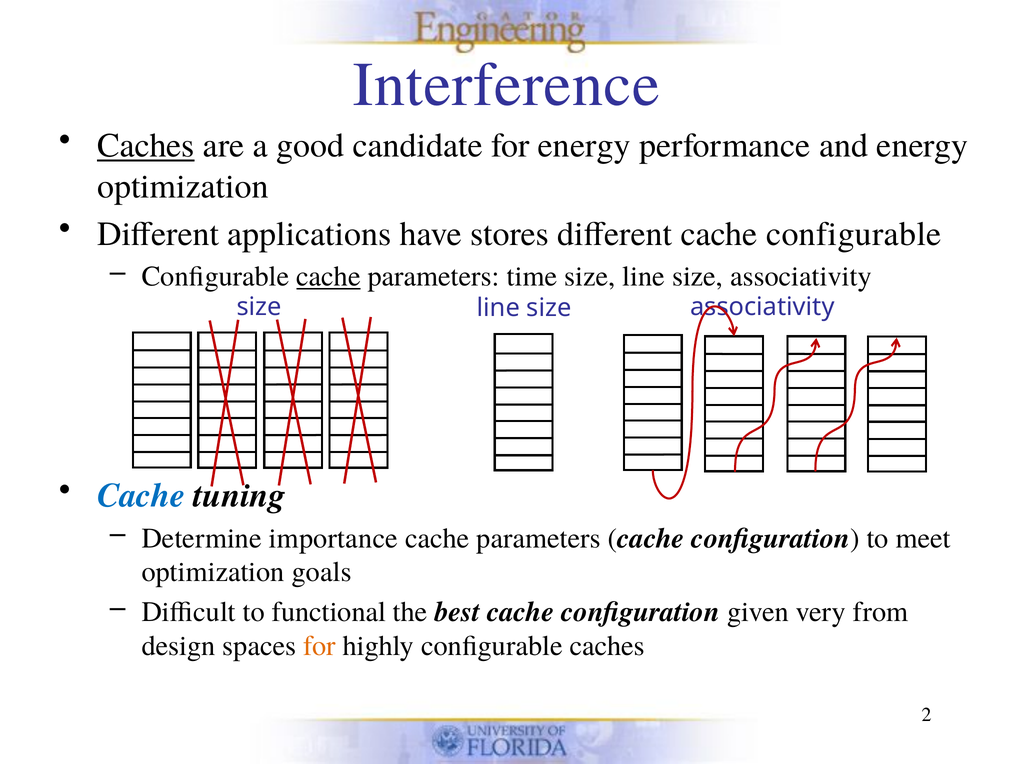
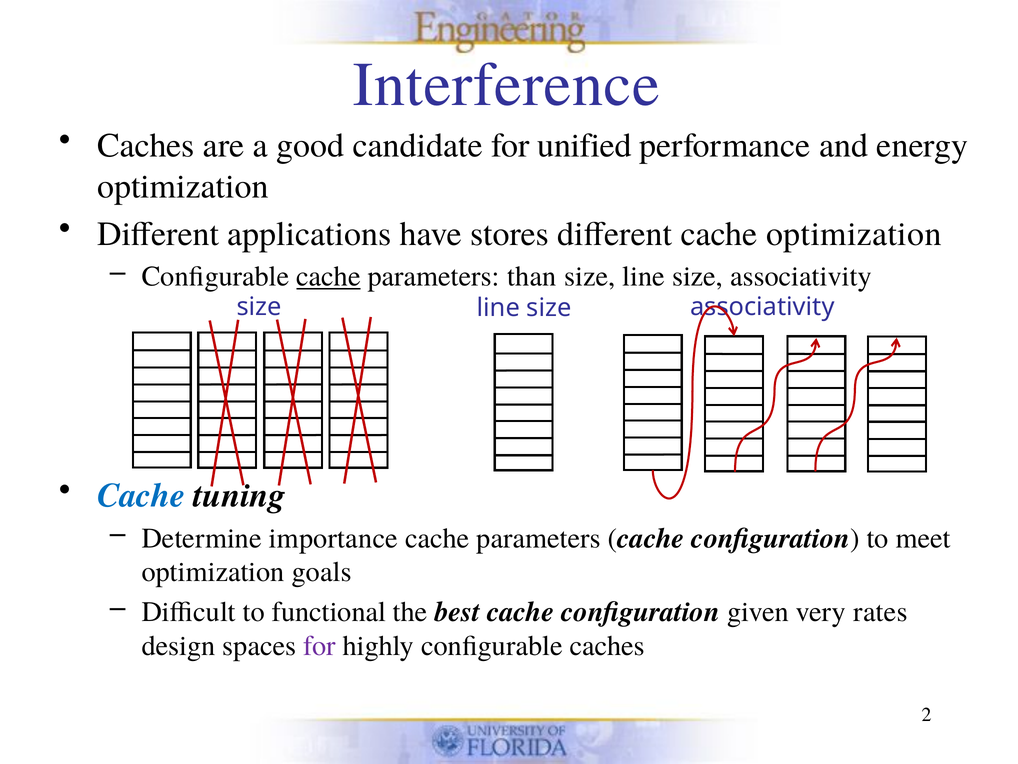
Caches underline: present -> none (146, 146)
for energy: energy -> unified (584, 146)
cache configurable: configurable -> optimization (854, 234)
time: time -> than (532, 276)
from: from -> rates (881, 611)
for colour: orange -> purple (320, 645)
